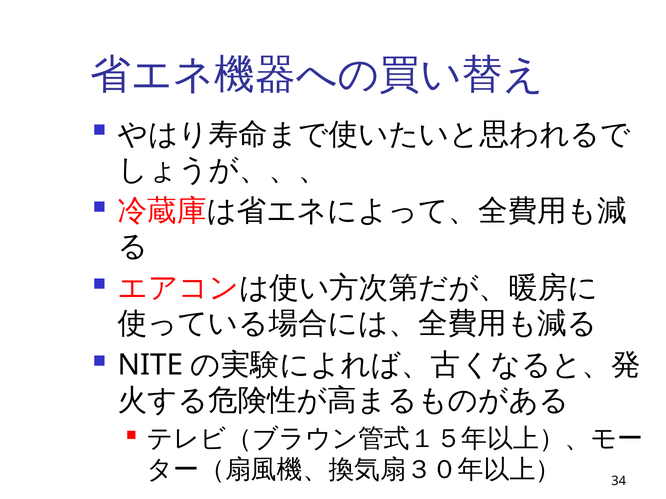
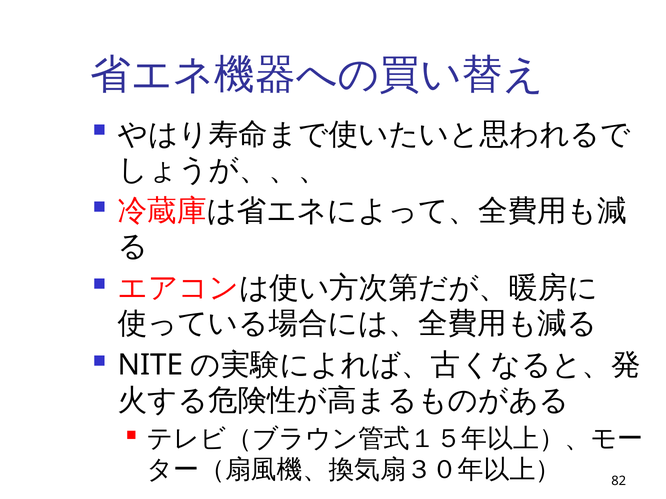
34: 34 -> 82 (619, 482)
